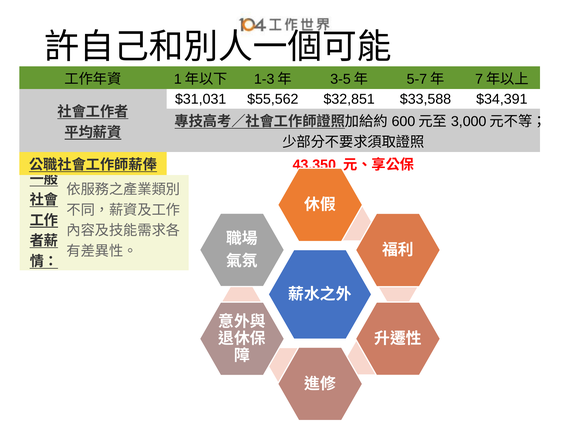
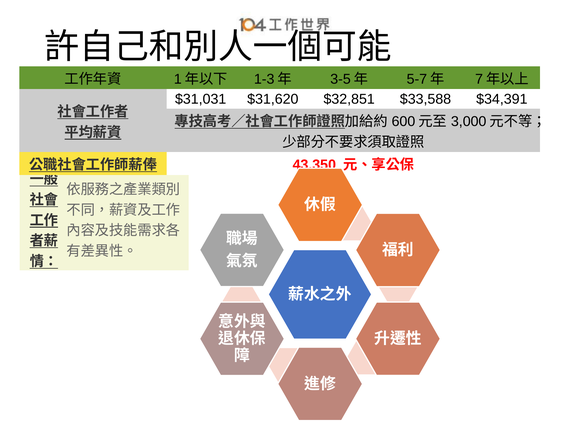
$55,562: $55,562 -> $31,620 (273, 99)
